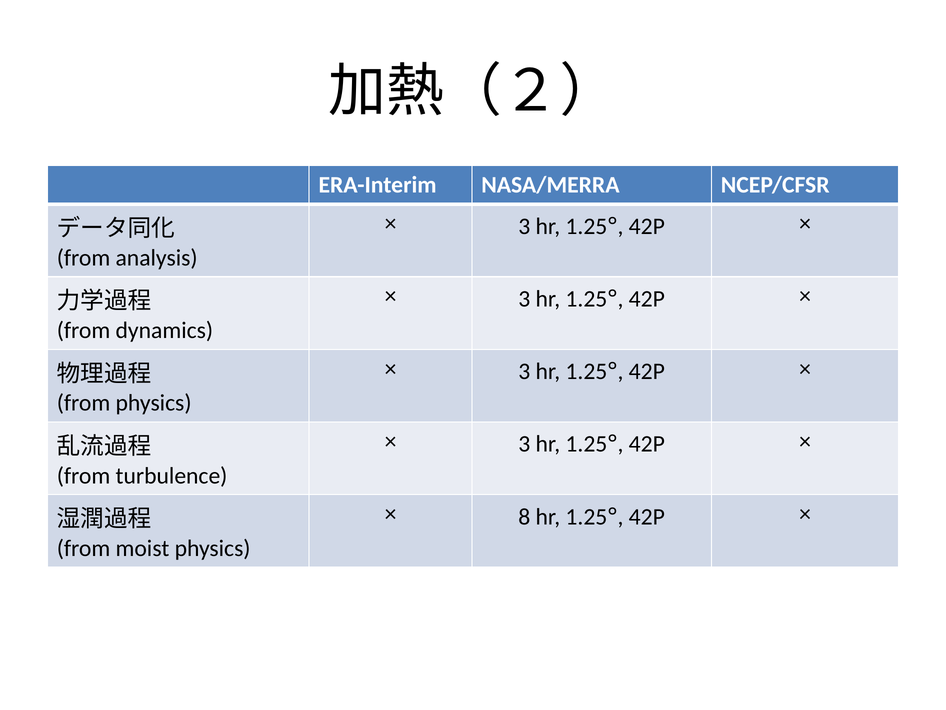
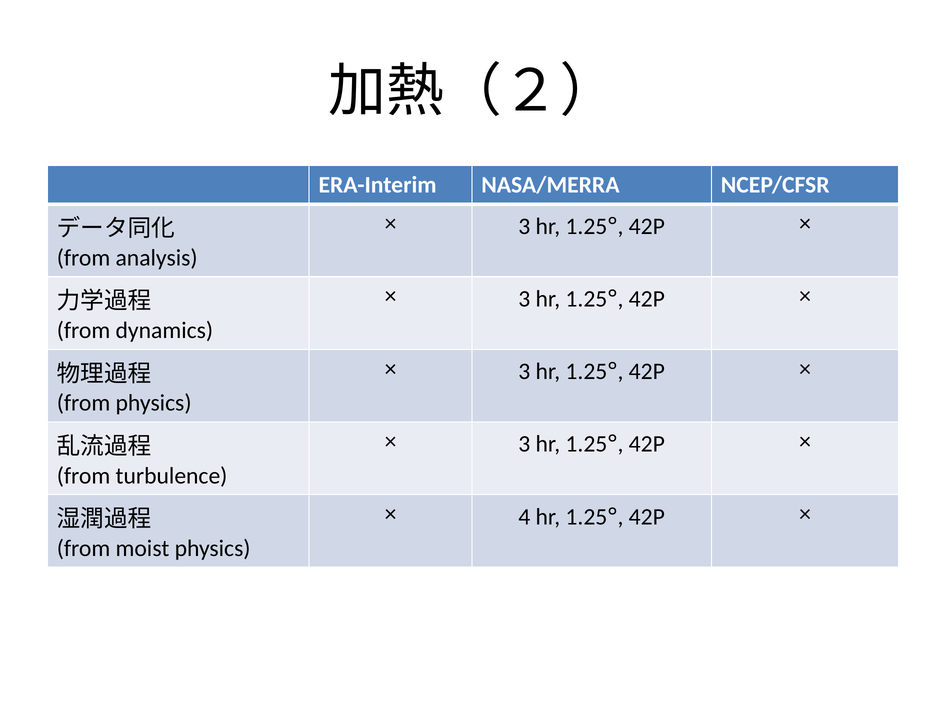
8: 8 -> 4 (524, 516)
